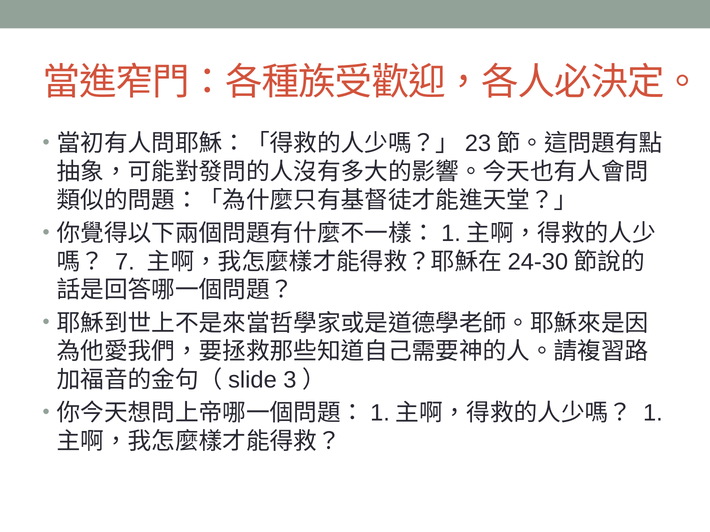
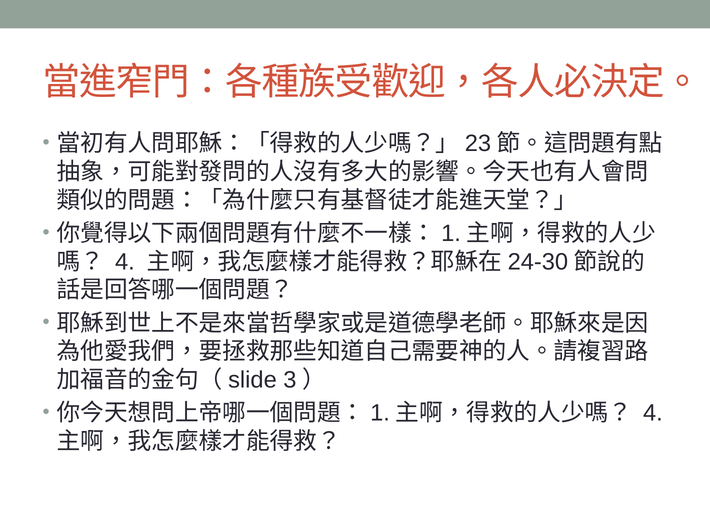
7: 7 -> 4 (125, 262)
1: 1 -> 4 (653, 413)
